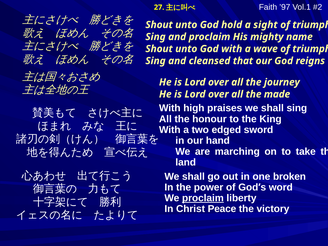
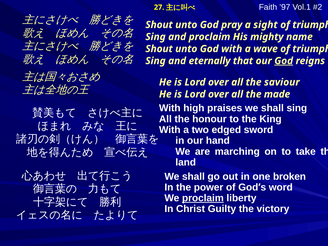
hold: hold -> pray (232, 25)
cleansed: cleansed -> eternally (210, 61)
God underline: none -> present (284, 61)
journey: journey -> saviour (282, 82)
Peace: Peace -> Guilty (222, 209)
